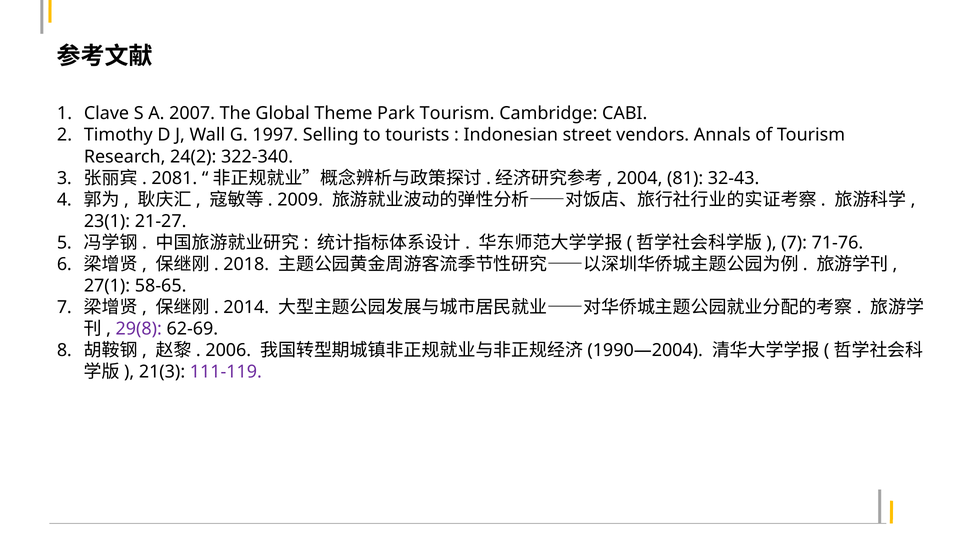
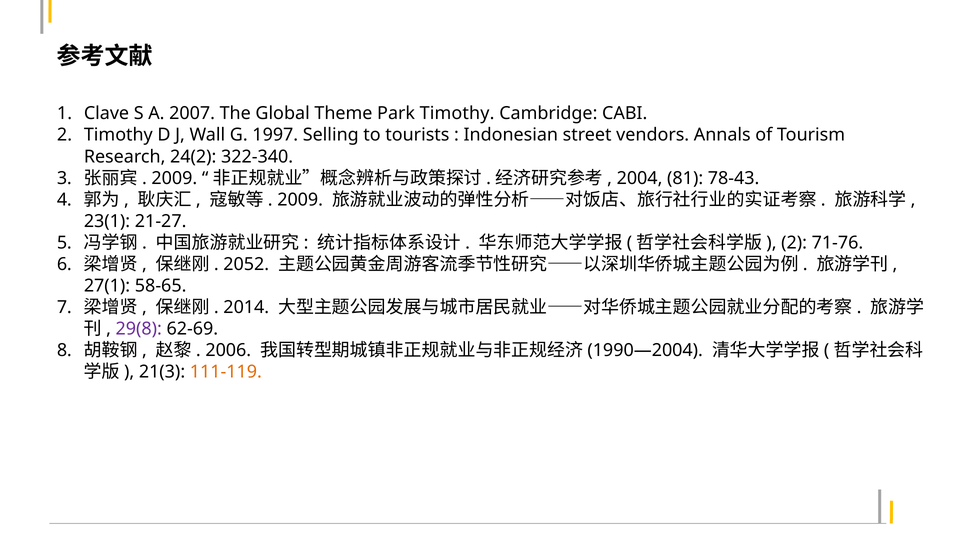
Park Tourism: Tourism -> Timothy (457, 114)
2081: 2081 -> 2009 (174, 178)
32-43: 32-43 -> 78-43 (734, 178)
7: 7 -> 2 (794, 243)
2018: 2018 -> 2052 (246, 264)
111-119 colour: purple -> orange (226, 372)
